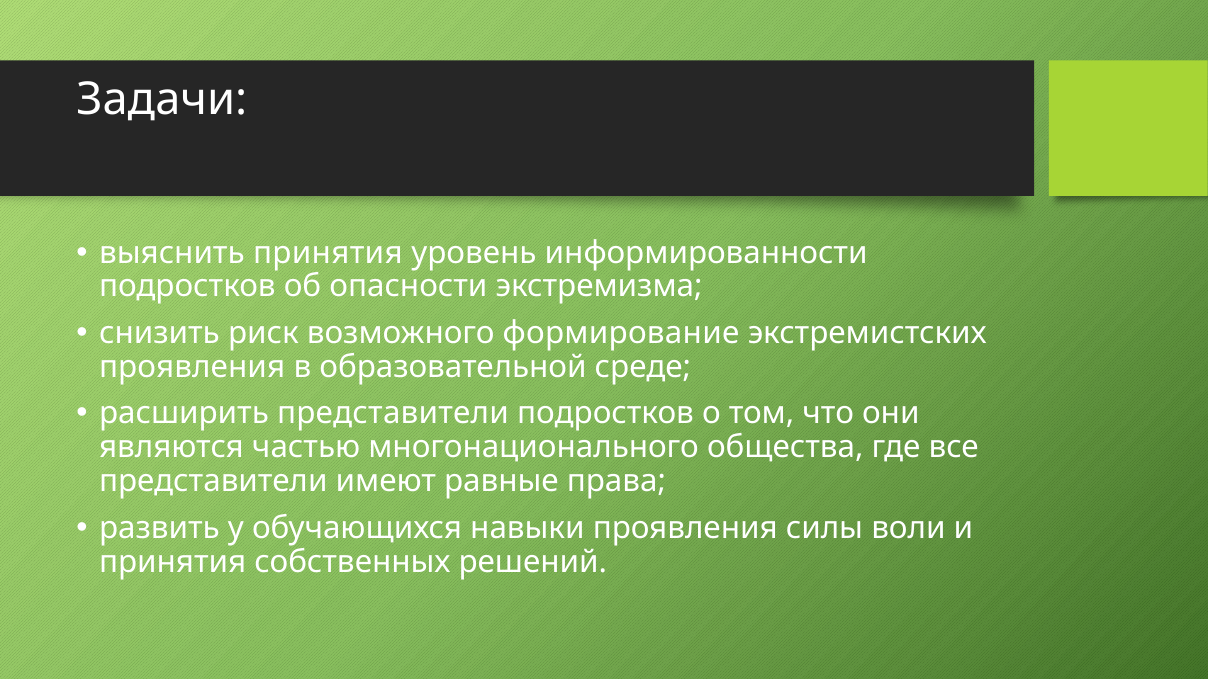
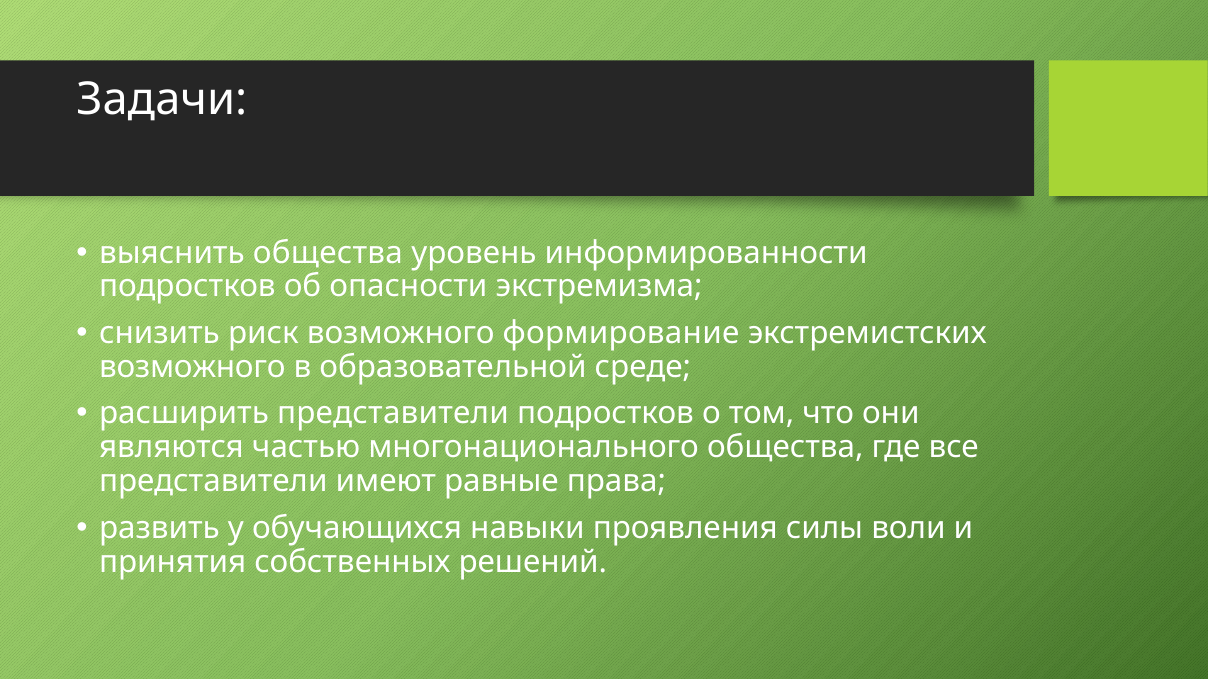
выяснить принятия: принятия -> общества (328, 253)
проявления: проявления -> возможного (192, 367)
